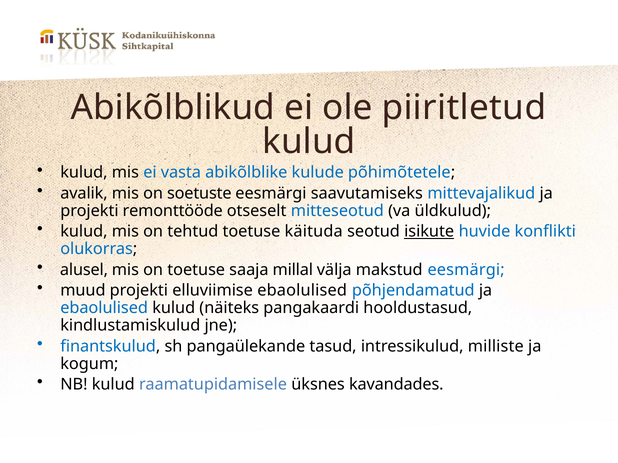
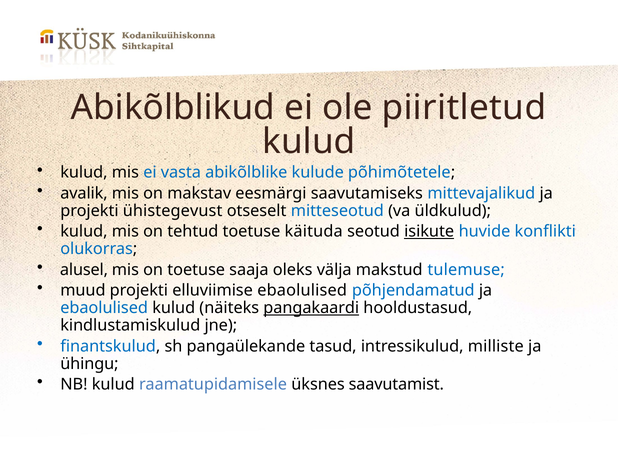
soetuste: soetuste -> makstav (199, 193)
remonttööde: remonttööde -> ühistegevust (173, 211)
millal: millal -> oleks (293, 270)
makstud eesmärgi: eesmärgi -> tulemuse (466, 270)
pangakaardi underline: none -> present (311, 308)
kogum: kogum -> ühingu (89, 364)
kavandades: kavandades -> saavutamist (396, 385)
